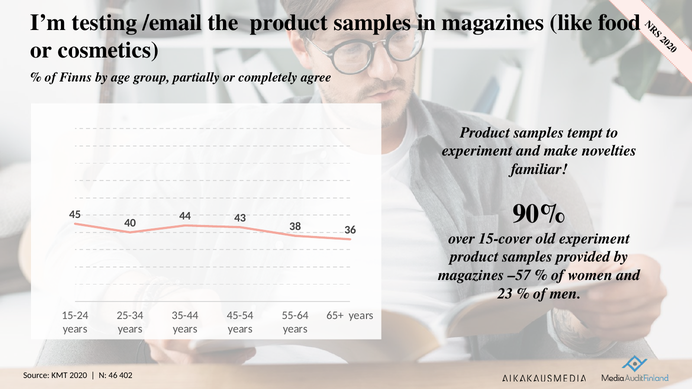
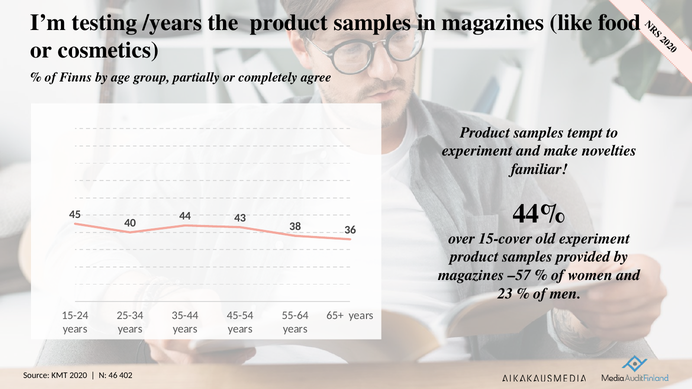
/email: /email -> /years (172, 23)
90%: 90% -> 44% (539, 214)
